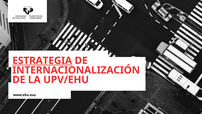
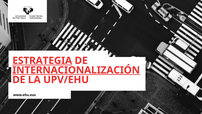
INTERNACIONALIZACIÓN underline: none -> present (76, 70)
